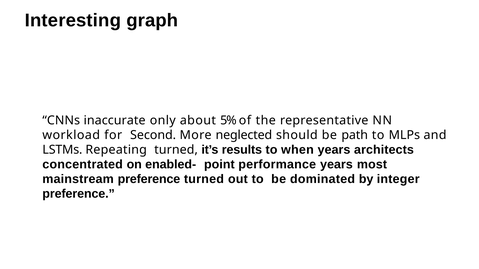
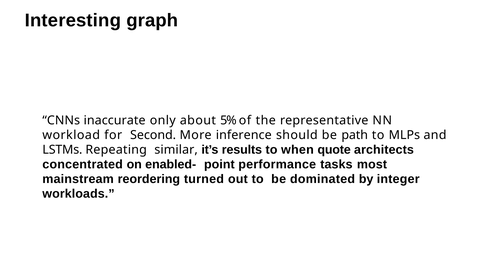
neglected: neglected -> inference (244, 135)
Repeating turned: turned -> similar (176, 150)
when years: years -> quote (334, 150)
performance years: years -> tasks (336, 165)
mainstream preference: preference -> reordering (149, 179)
preference: preference -> workloads (78, 194)
